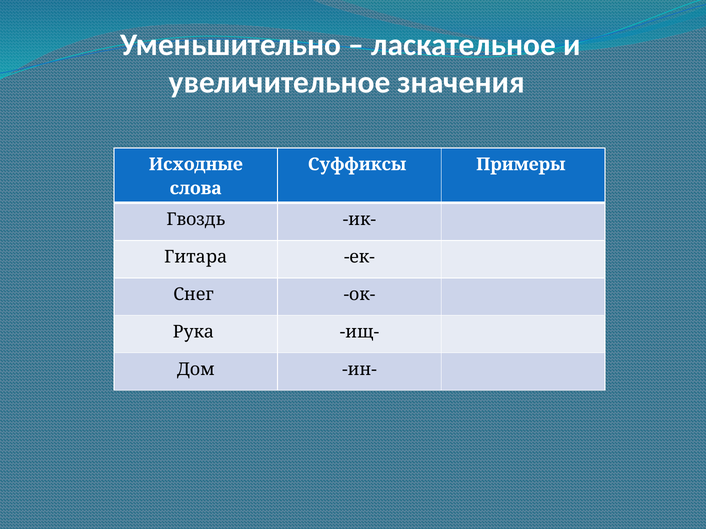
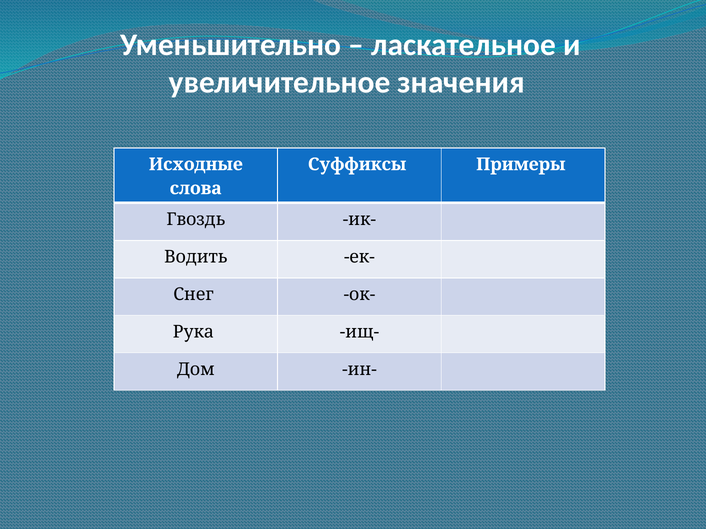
Гитара: Гитара -> Водить (196, 257)
